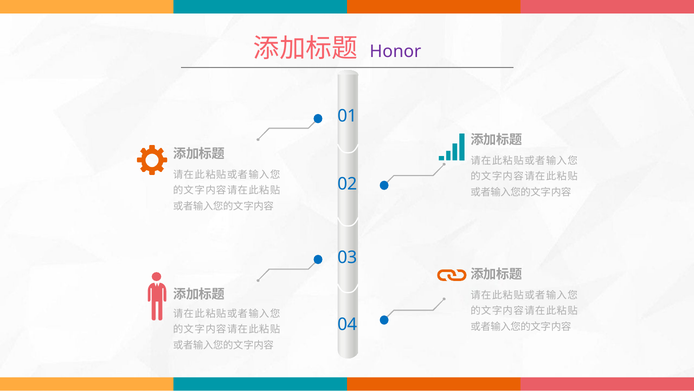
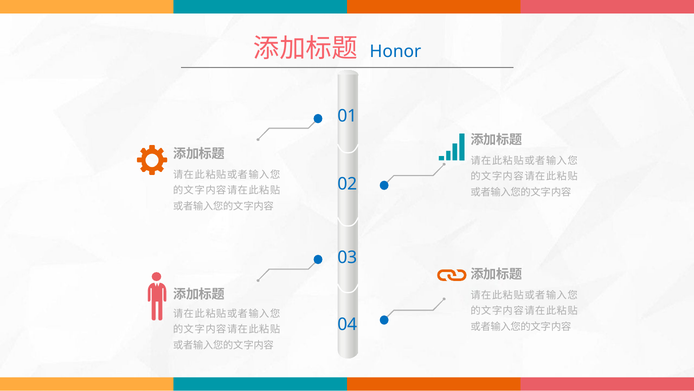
Honor colour: purple -> blue (395, 52)
